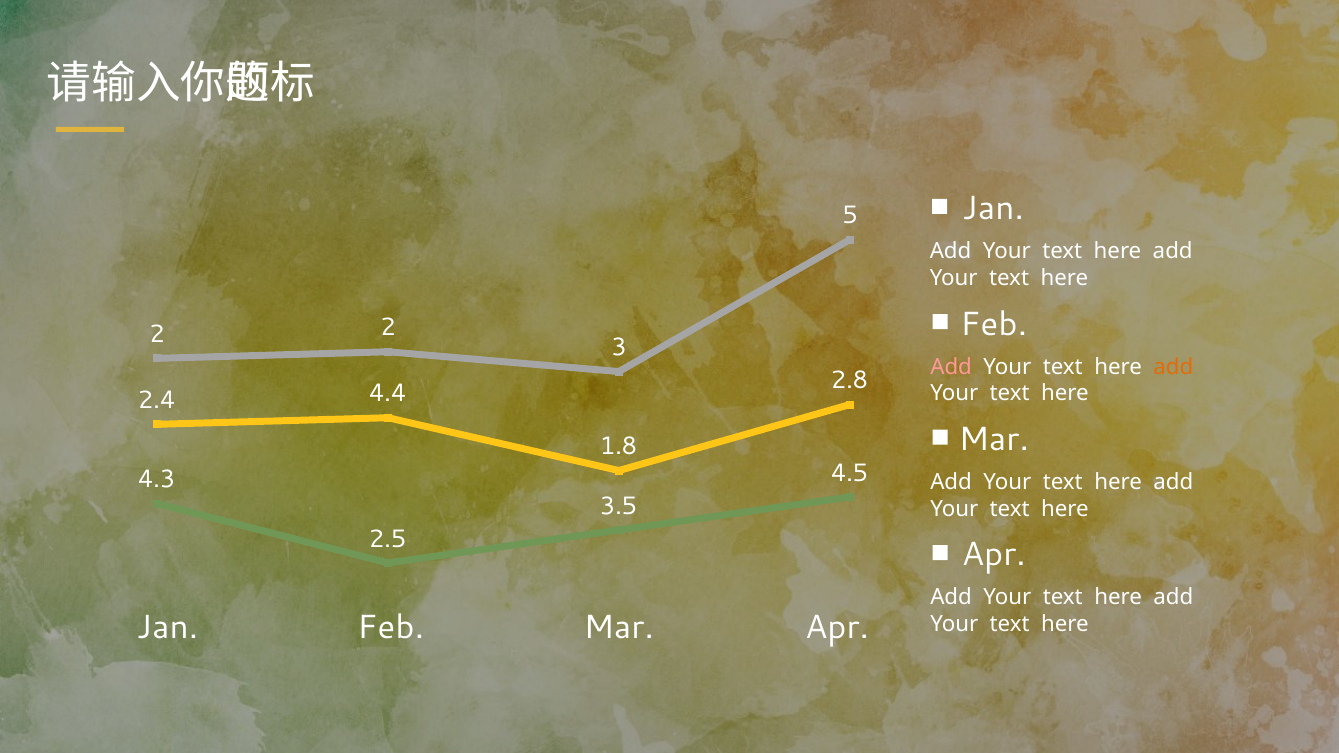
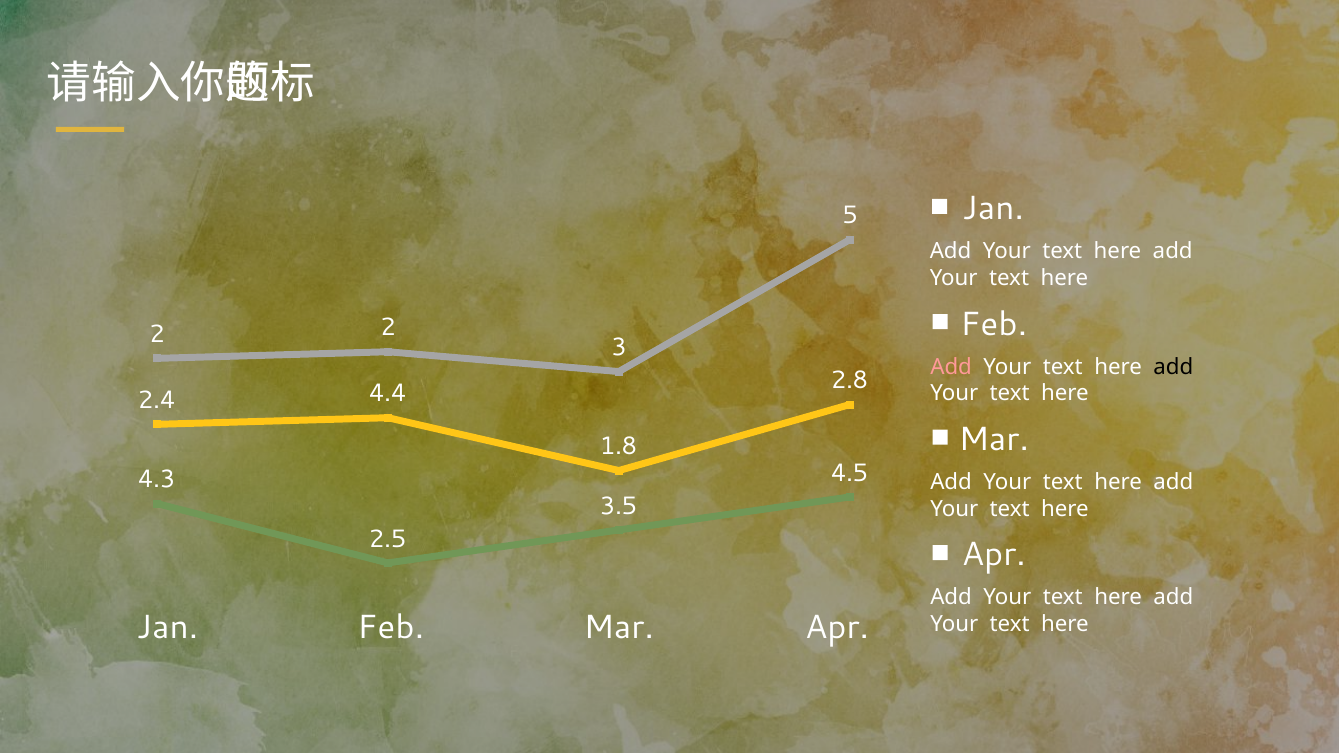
add colour: orange -> black (1173, 367)
